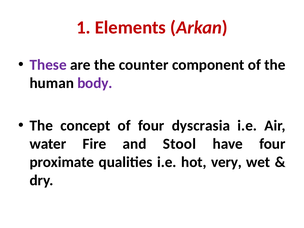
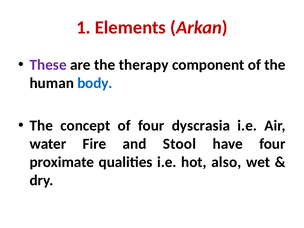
counter: counter -> therapy (144, 65)
body colour: purple -> blue (95, 83)
very: very -> also (226, 162)
